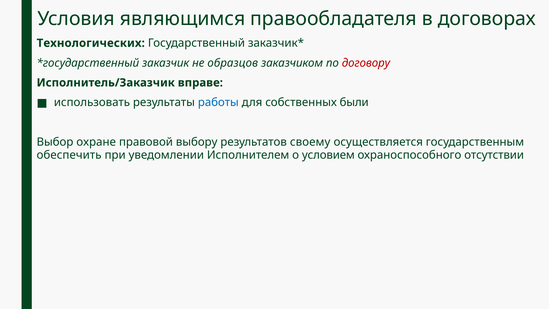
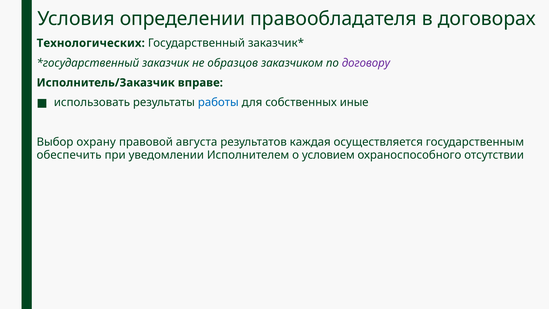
являющимся: являющимся -> определении (183, 19)
договору colour: red -> purple (366, 63)
были: были -> иные (354, 102)
охране: охране -> охрану (96, 142)
выбору: выбору -> августа (197, 142)
своему: своему -> каждая (310, 142)
